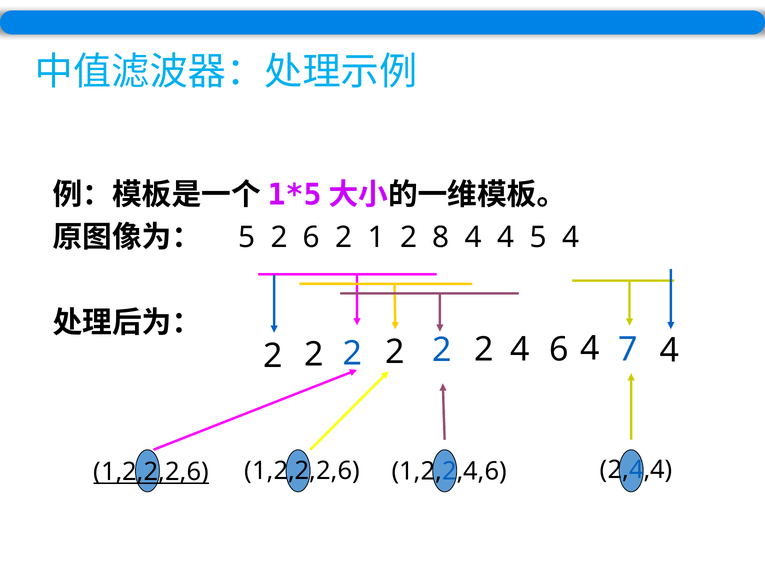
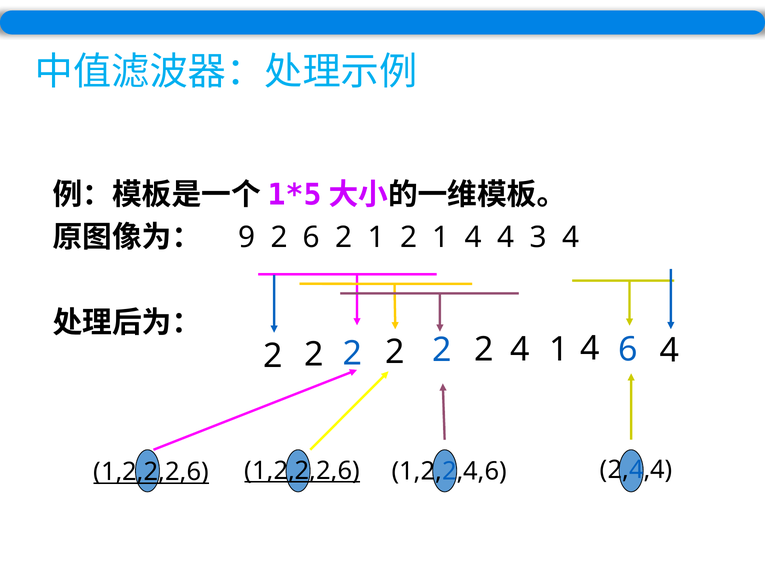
5: 5 -> 9 (247, 237)
1 2 8: 8 -> 1 (441, 237)
4 5: 5 -> 3 (538, 237)
4 6: 6 -> 1 (559, 350)
4 7: 7 -> 6 (628, 350)
1,2,2,2,6 underline: none -> present (302, 470)
